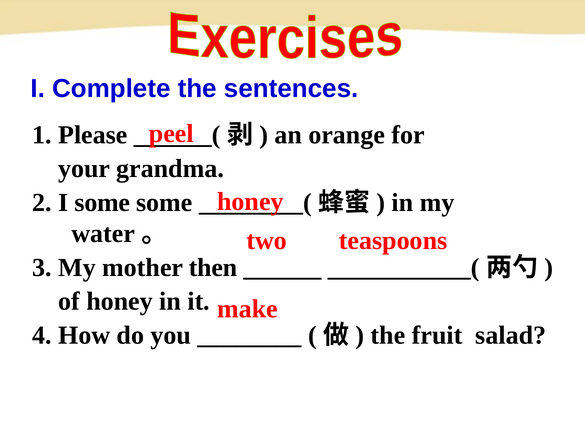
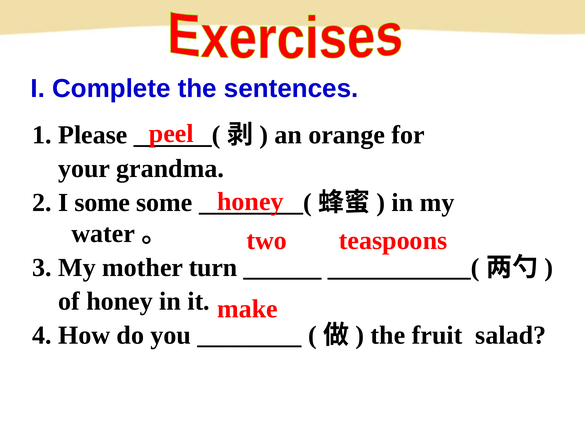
then: then -> turn (213, 267)
